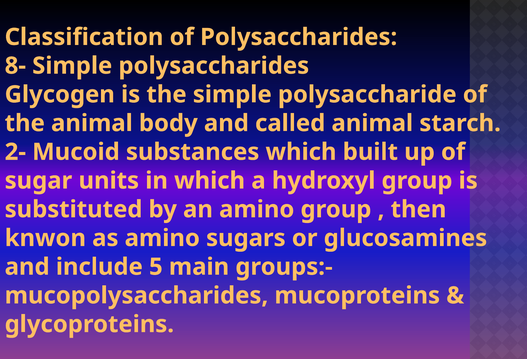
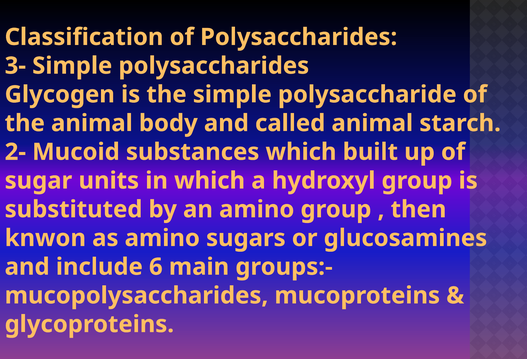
8-: 8- -> 3- (15, 66)
5: 5 -> 6 (156, 266)
